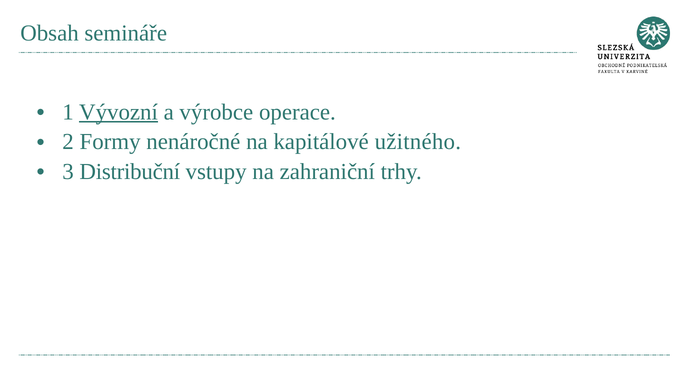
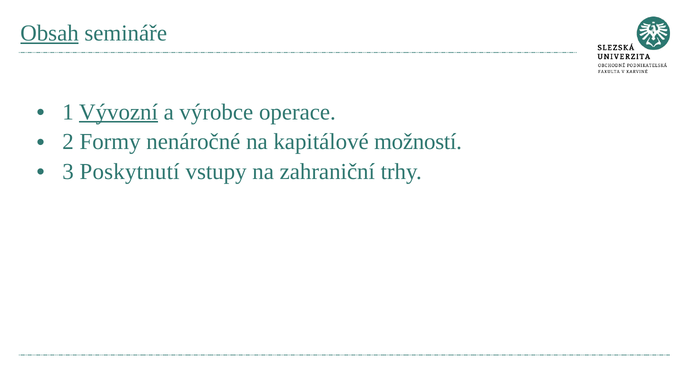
Obsah underline: none -> present (50, 33)
užitného: užitného -> možností (418, 142)
Distribuční: Distribuční -> Poskytnutí (130, 172)
